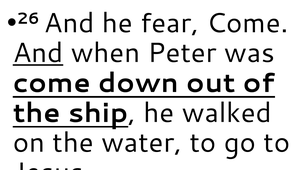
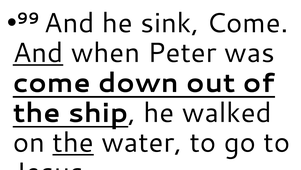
26: 26 -> 99 (28, 19)
fear: fear -> sink (170, 23)
the underline: none -> present (73, 142)
